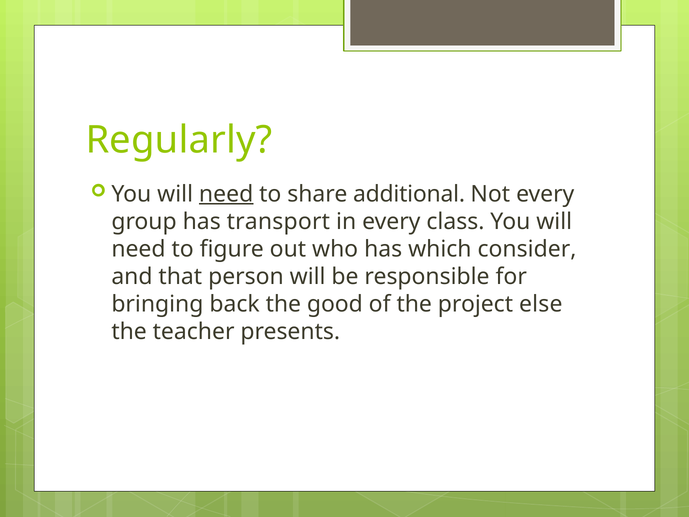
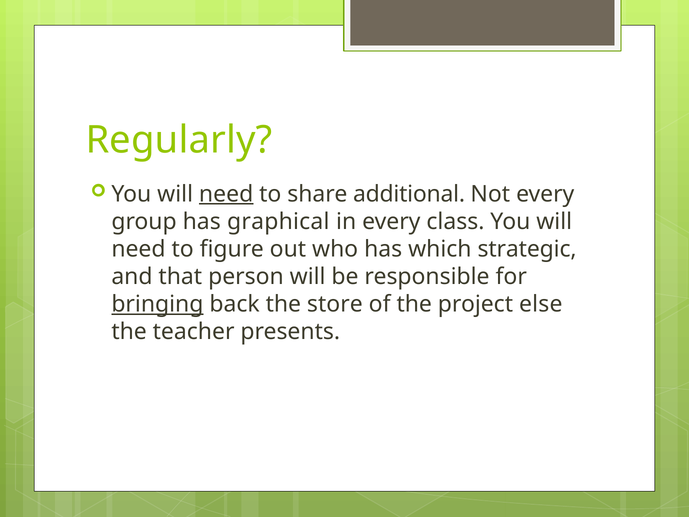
transport: transport -> graphical (278, 221)
consider: consider -> strategic (527, 249)
bringing underline: none -> present (157, 304)
good: good -> store (335, 304)
